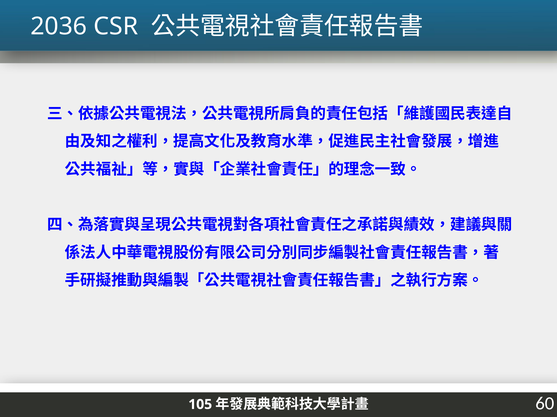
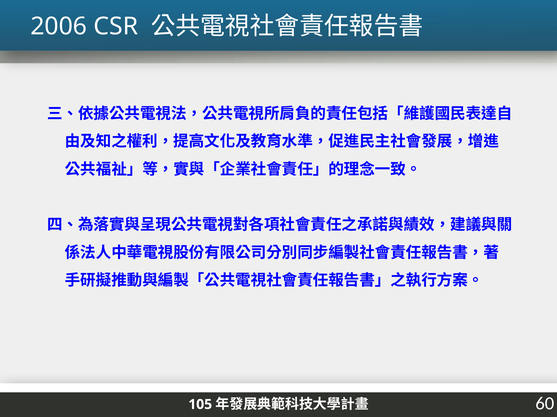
2036: 2036 -> 2006 (59, 26)
